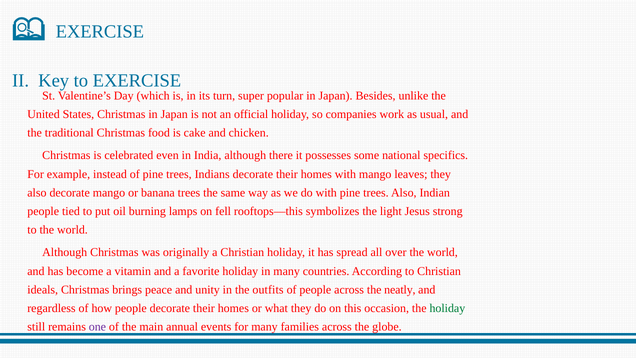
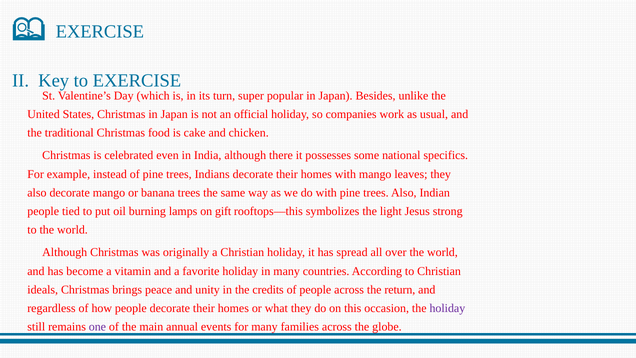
fell: fell -> gift (223, 211)
outfits: outfits -> credits (268, 290)
neatly: neatly -> return (400, 290)
holiday colour: green -> purple (447, 308)
